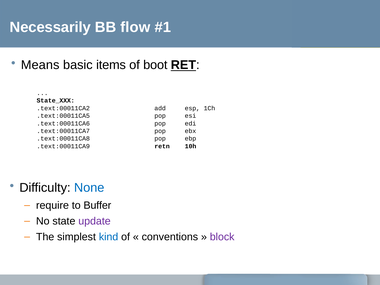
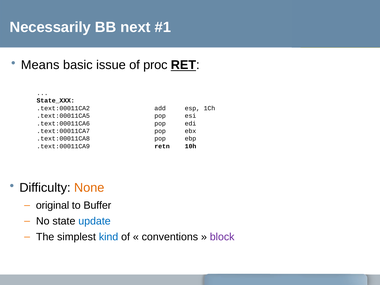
flow: flow -> next (135, 27)
items: items -> issue (111, 65)
boot: boot -> proc (155, 65)
None colour: blue -> orange (89, 188)
require: require -> original (53, 205)
update colour: purple -> blue (94, 221)
